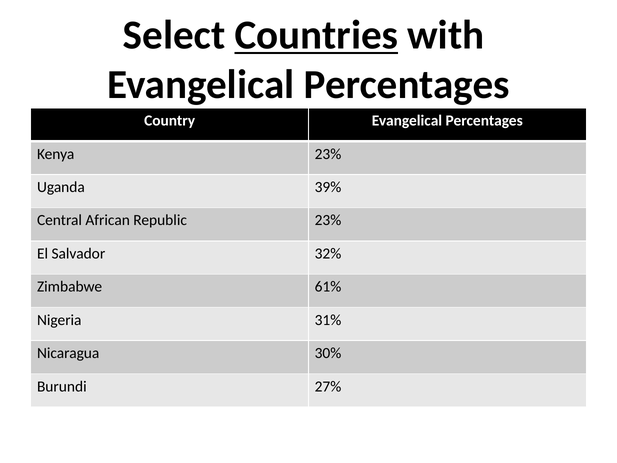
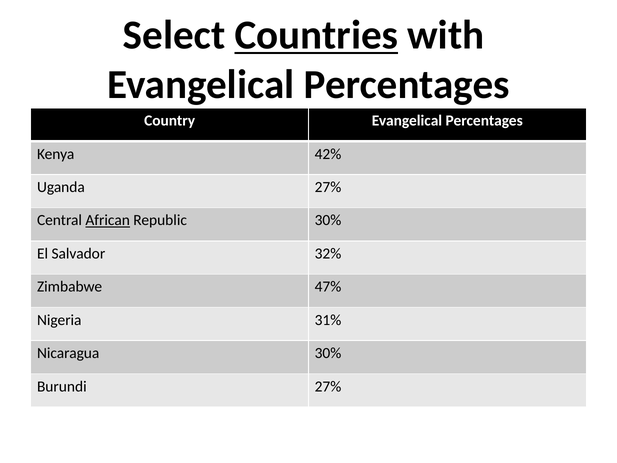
Kenya 23%: 23% -> 42% (328, 154)
Uganda 39%: 39% -> 27% (328, 187)
African underline: none -> present (108, 220)
Republic 23%: 23% -> 30% (328, 220)
61%: 61% -> 47% (328, 287)
